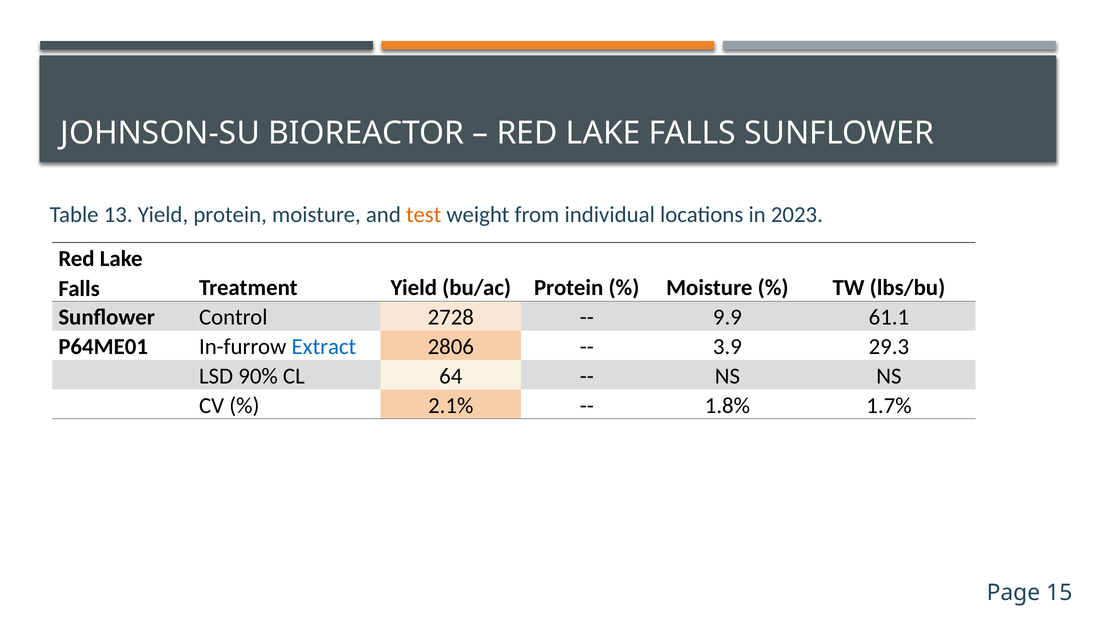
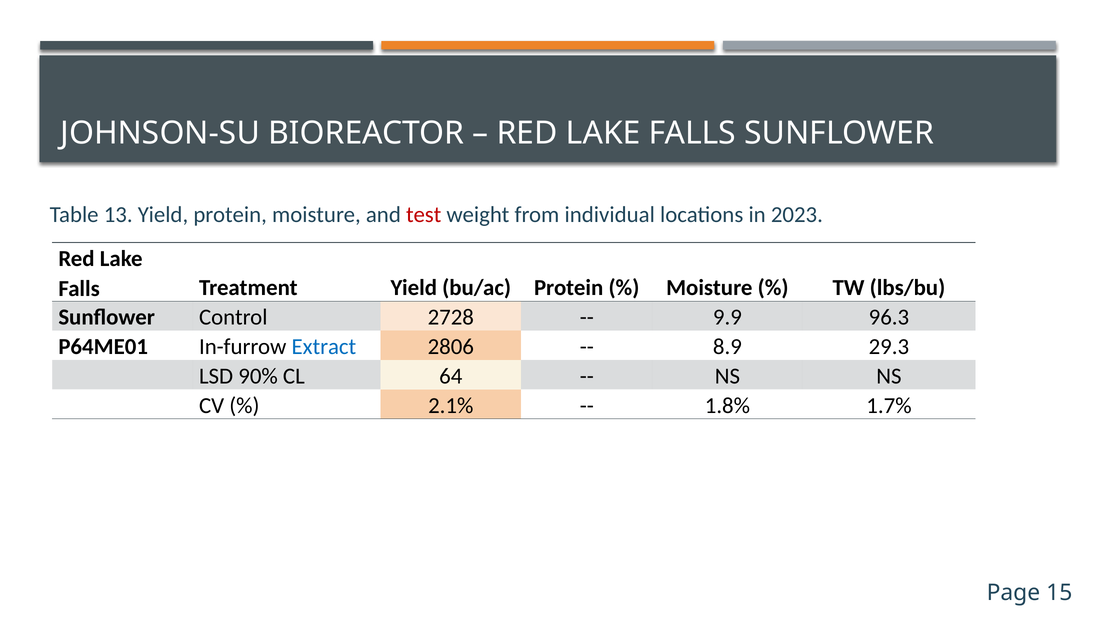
test colour: orange -> red (424, 214)
61.1: 61.1 -> 96.3 (889, 317)
3.9: 3.9 -> 8.9 (727, 346)
